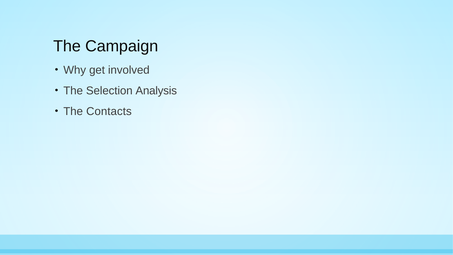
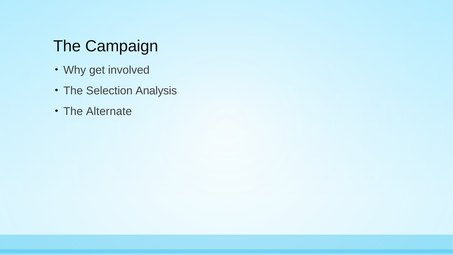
Contacts: Contacts -> Alternate (109, 111)
